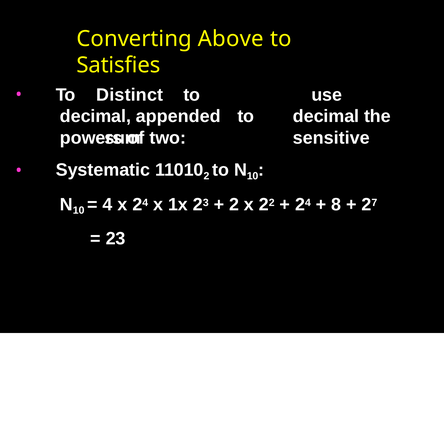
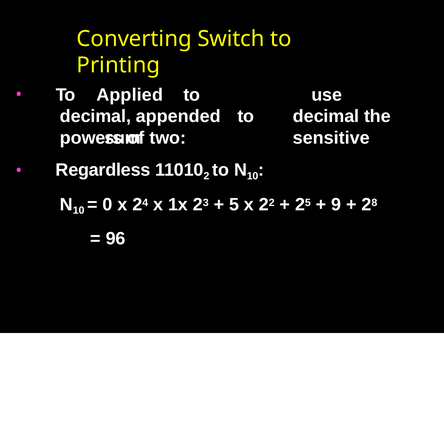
Above: Above -> Switch (231, 39)
Satisfies: Satisfies -> Printing (118, 65)
Distinct: Distinct -> Applied (130, 95)
Systematic: Systematic -> Regardless (103, 170)
4: 4 -> 0 (108, 204)
2: 2 -> 5 (234, 204)
4: 4 -> 5 (308, 203)
8: 8 -> 9 (336, 204)
7: 7 -> 8 (374, 203)
23: 23 -> 96 (116, 238)
